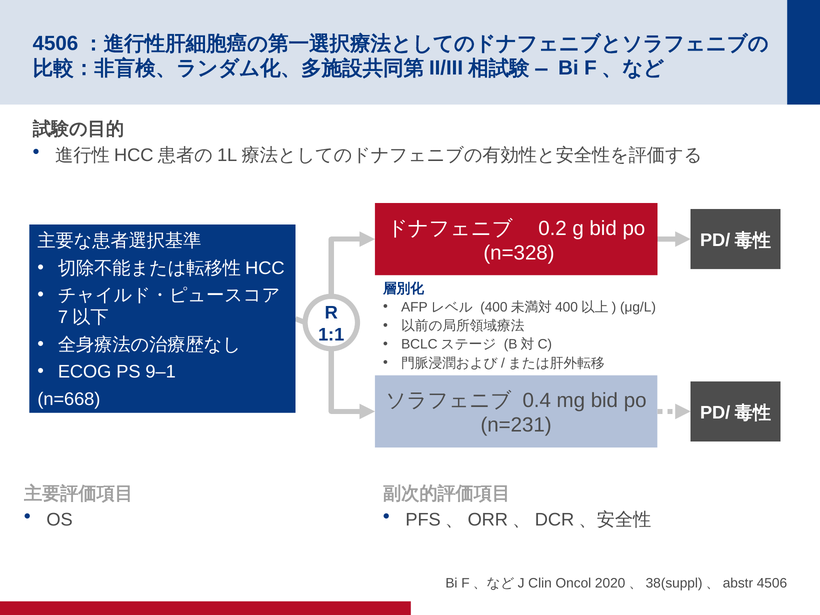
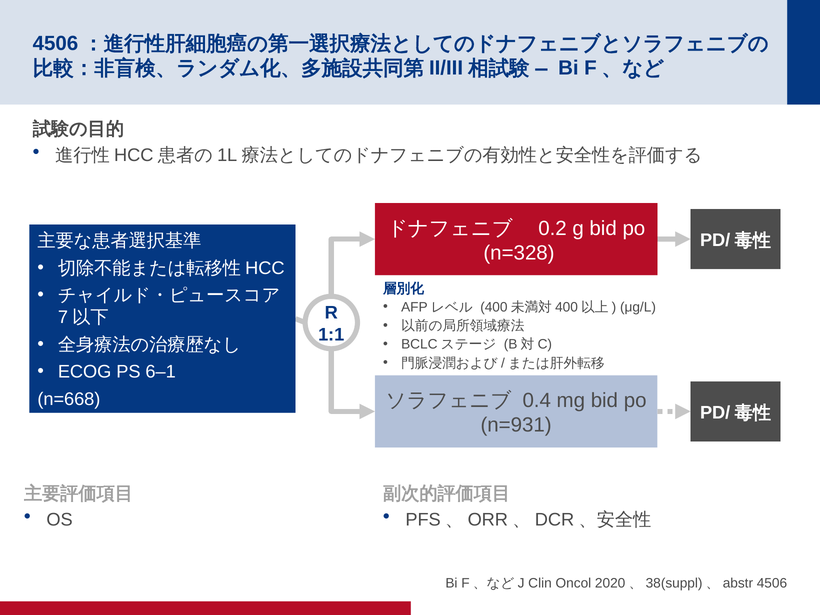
9–1: 9–1 -> 6–1 (161, 372)
n=231: n=231 -> n=931 (516, 425)
